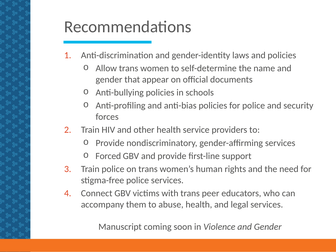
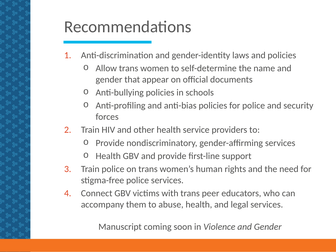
Forced: Forced -> Health (108, 156)
